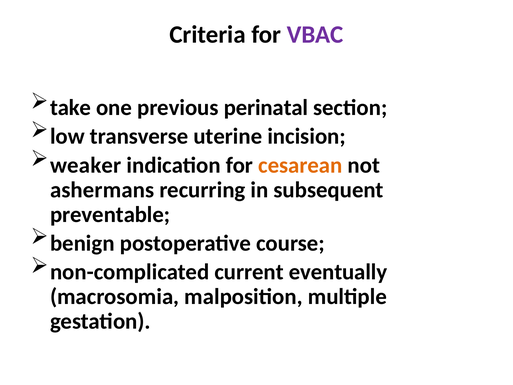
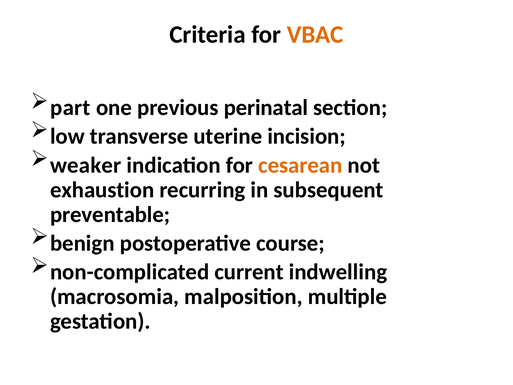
VBAC colour: purple -> orange (315, 35)
take: take -> part (70, 108)
ashermans: ashermans -> exhaustion (102, 190)
eventually: eventually -> indwelling (338, 272)
